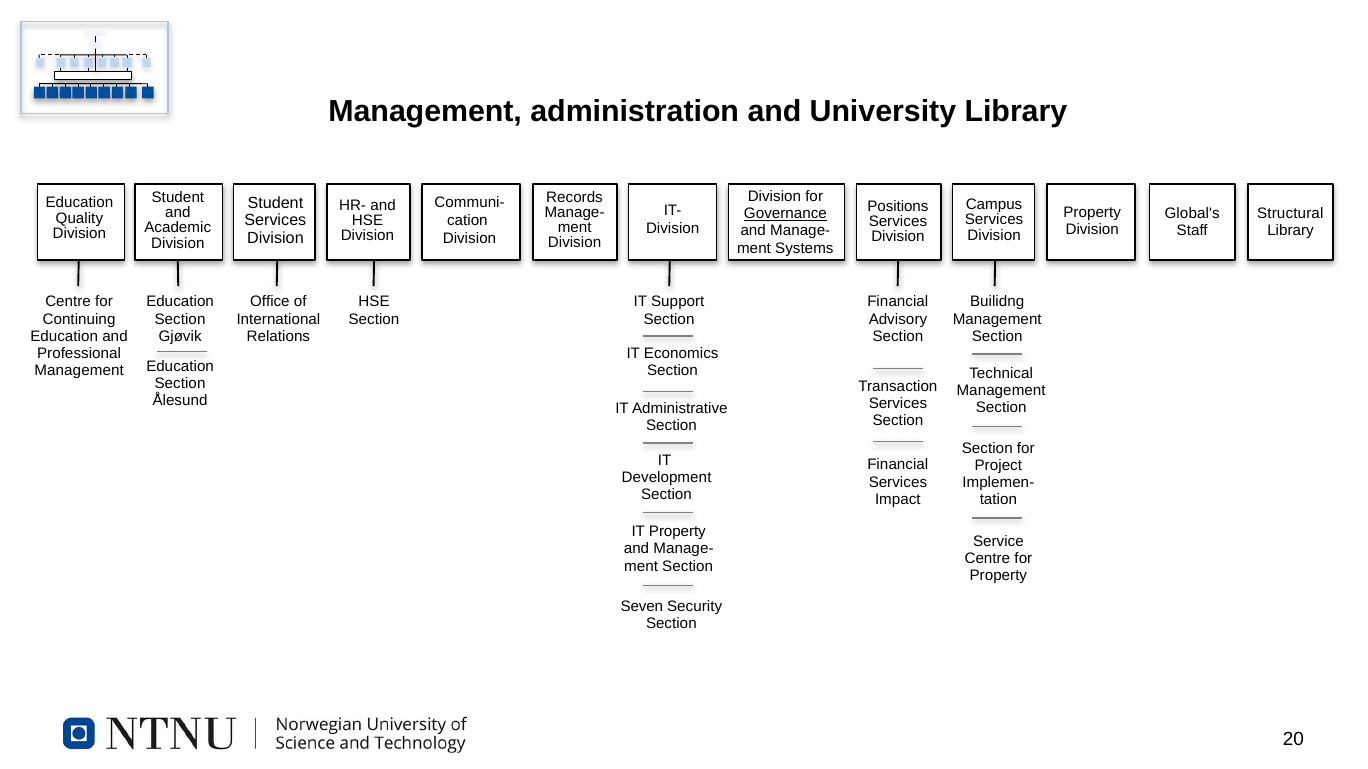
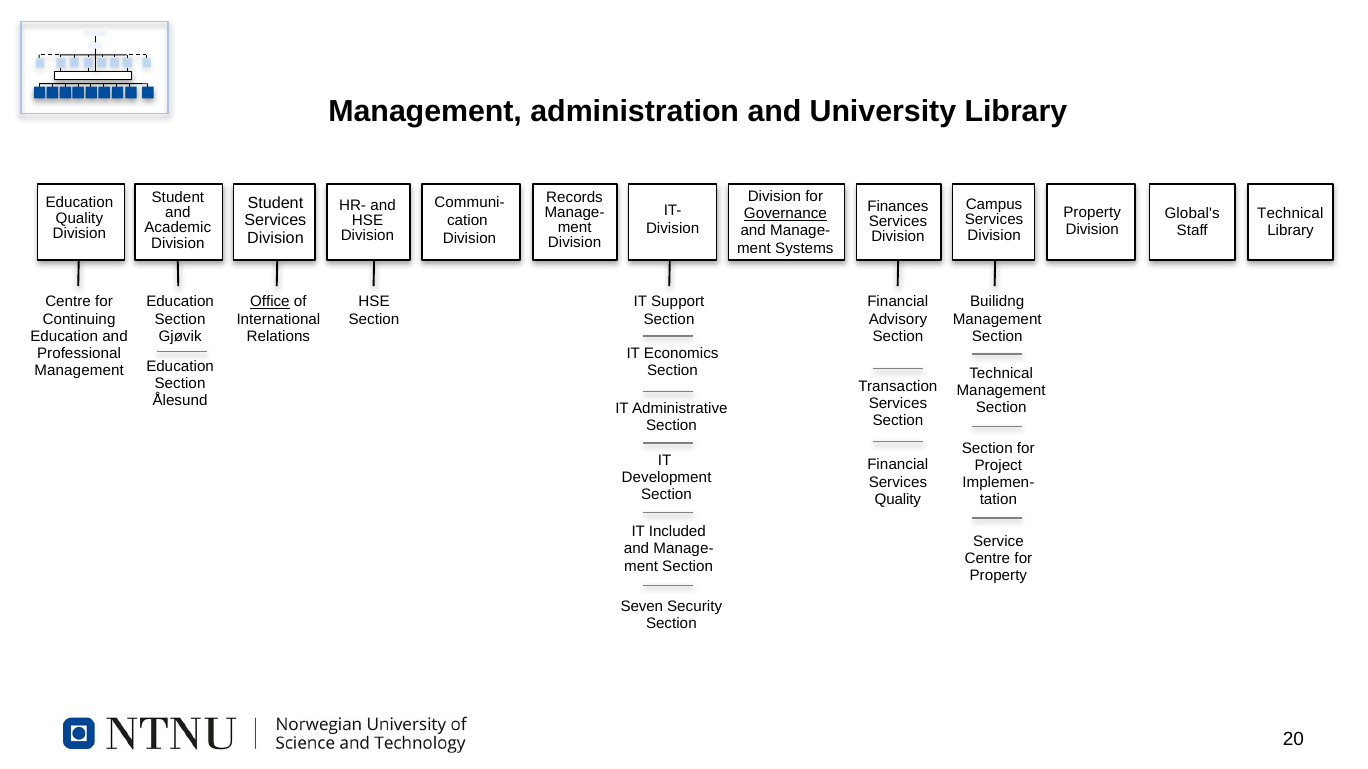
Positions: Positions -> Finances (898, 207)
Structural: Structural -> Technical (1290, 213)
Office underline: none -> present (270, 302)
Impact: Impact -> Quality (898, 500)
IT Property: Property -> Included (677, 532)
